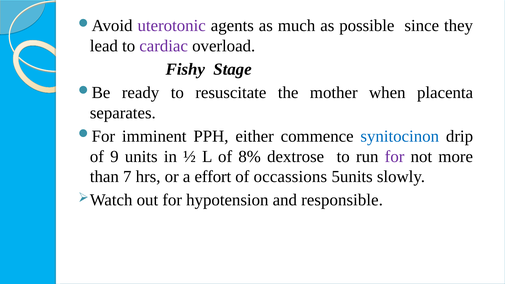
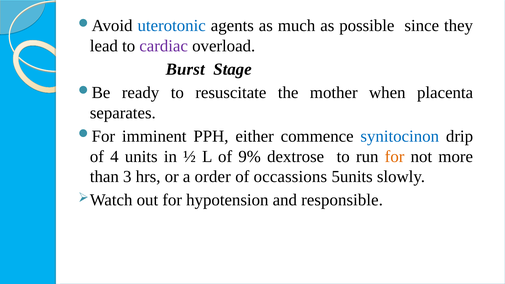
uterotonic colour: purple -> blue (172, 26)
Fishy: Fishy -> Burst (185, 69)
9: 9 -> 4 (114, 156)
8%: 8% -> 9% (250, 156)
for colour: purple -> orange (395, 156)
7: 7 -> 3 (127, 177)
effort: effort -> order (213, 177)
